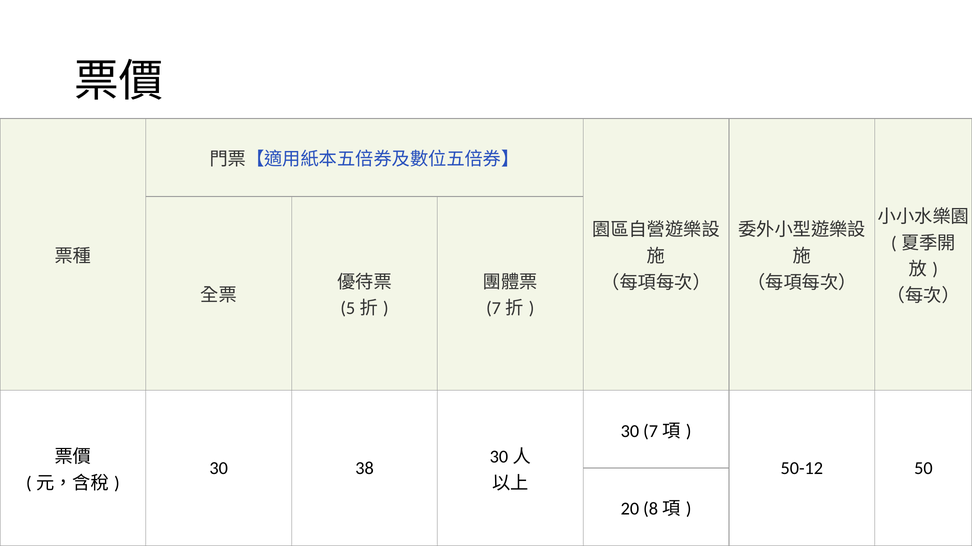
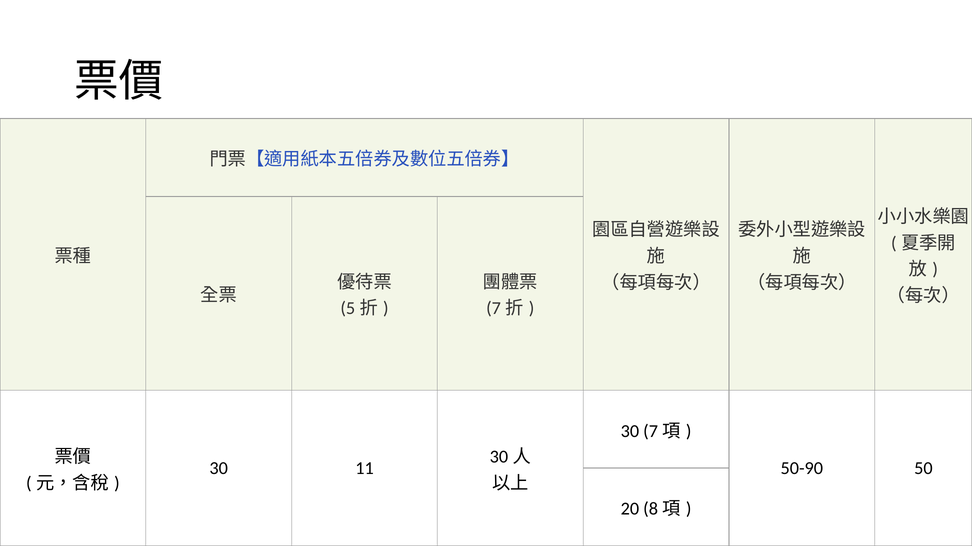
38: 38 -> 11 (365, 469)
50-12: 50-12 -> 50-90 (802, 469)
